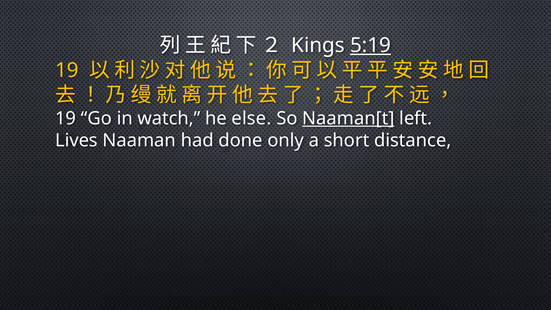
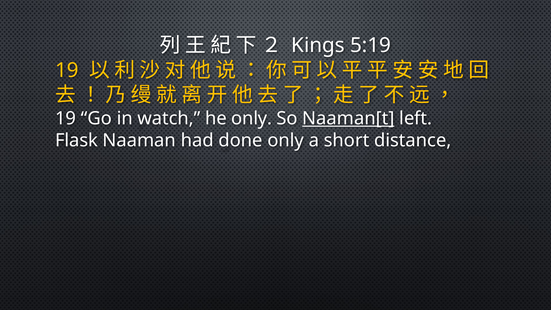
5:19 underline: present -> none (371, 45)
he else: else -> only (252, 118)
Lives: Lives -> Flask (76, 140)
